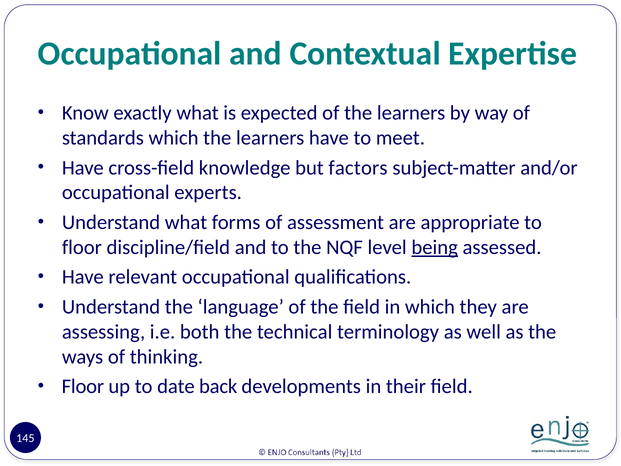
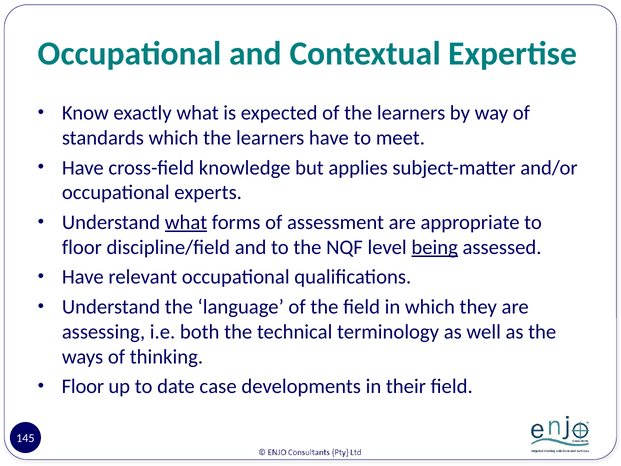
factors: factors -> applies (358, 168)
what underline: none -> present (186, 222)
back: back -> case (218, 386)
